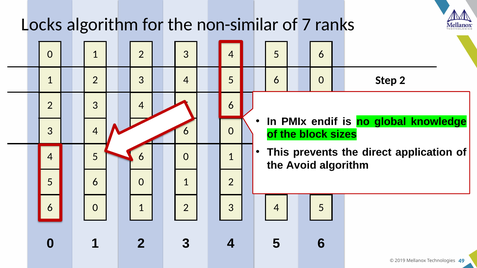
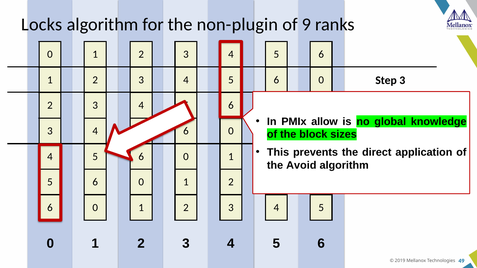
non-similar: non-similar -> non-plugin (237, 24)
7: 7 -> 9 (306, 24)
2: 2 -> 3 (402, 80)
endif: endif -> allow (325, 122)
